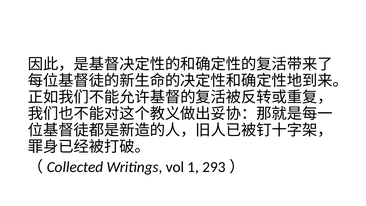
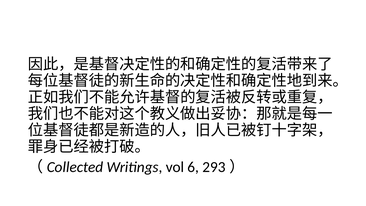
1: 1 -> 6 (193, 167)
